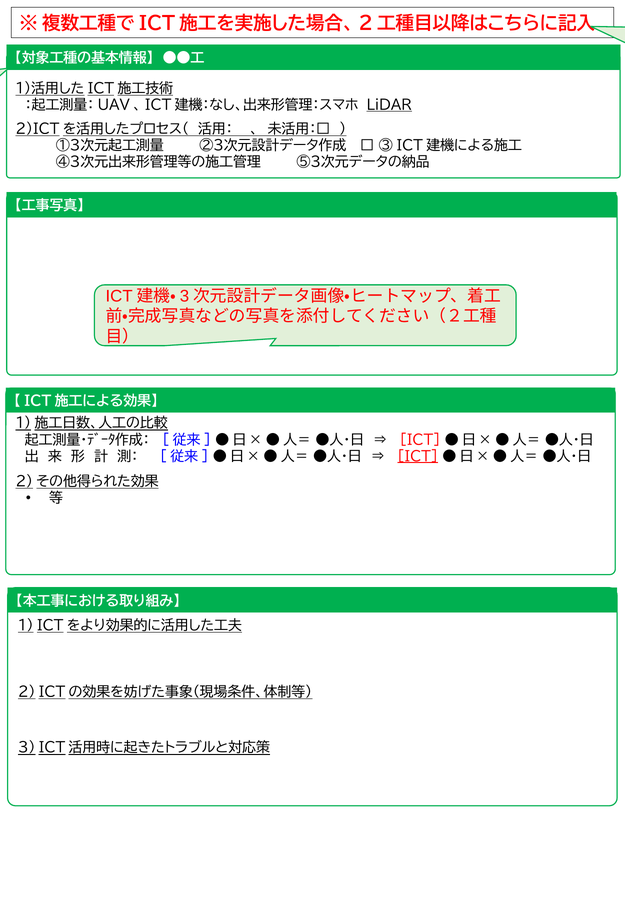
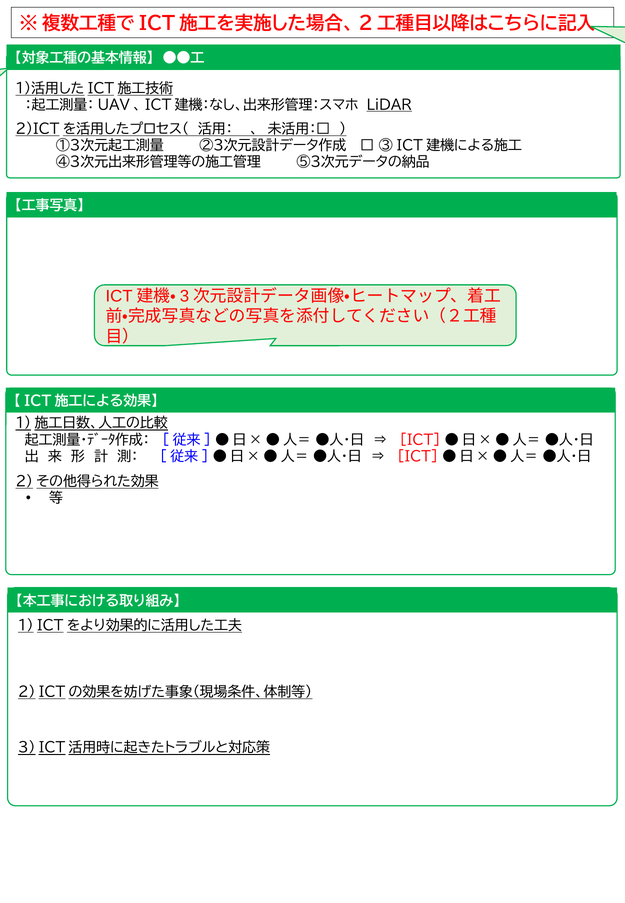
ICT underline: present -> none (418, 457)
